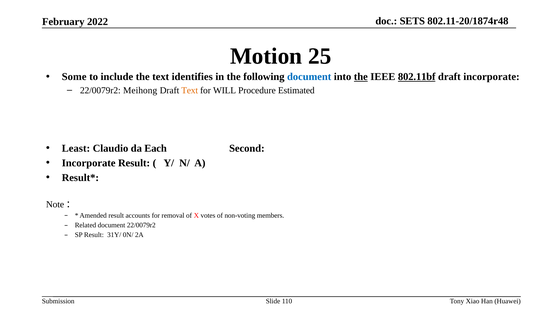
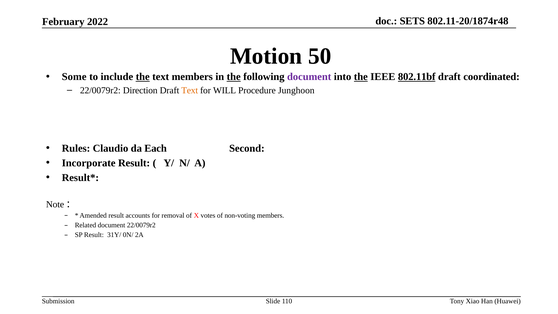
25: 25 -> 50 (320, 56)
the underline: none -> present (143, 77)
text identifies: identifies -> members (192, 77)
the underline: none -> present (234, 77)
document colour: blue -> purple (309, 77)
draft incorporate: incorporate -> coordinated (492, 77)
Meihong: Meihong -> Direction (140, 90)
Estimated: Estimated -> Junghoon (296, 90)
Least: Least -> Rules (76, 148)
